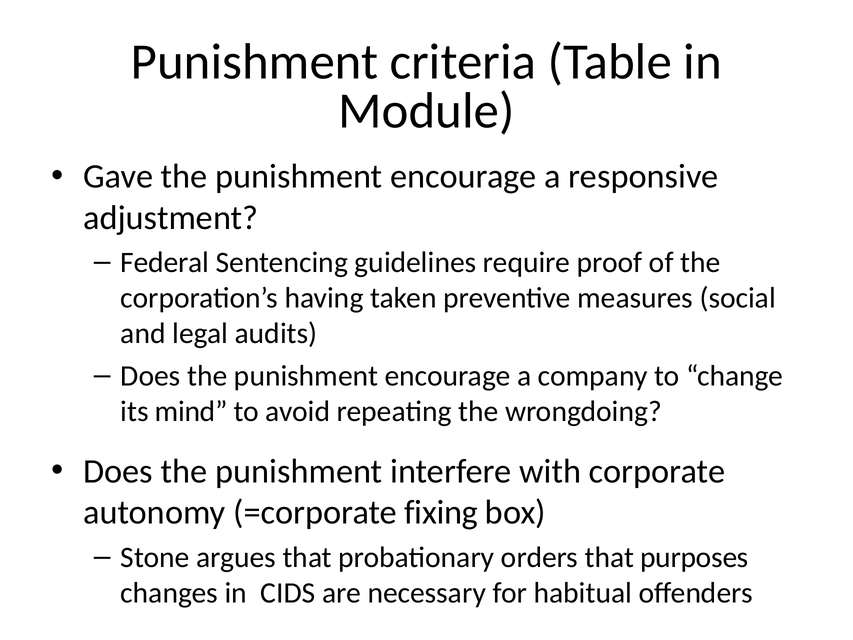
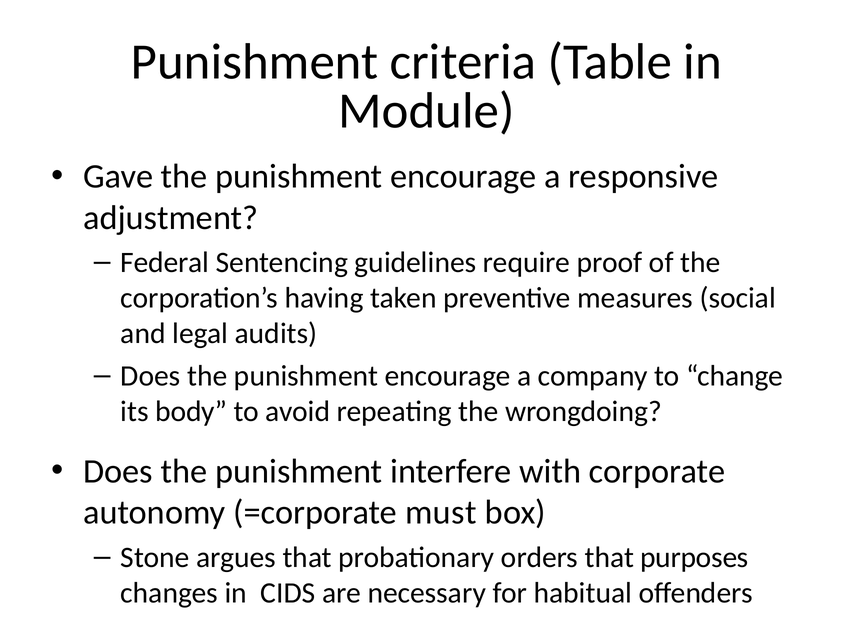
mind: mind -> body (191, 411)
fixing: fixing -> must (441, 512)
